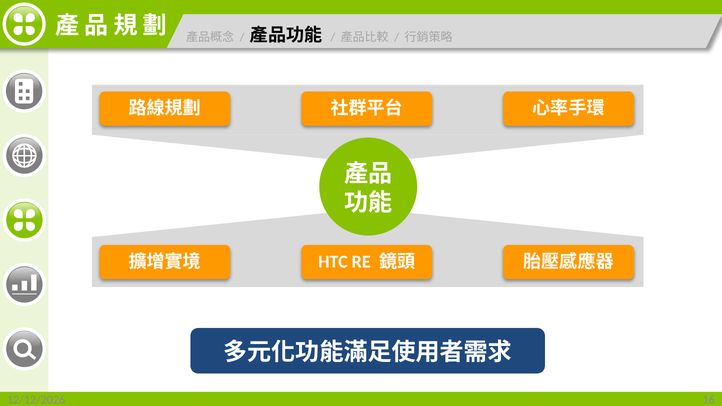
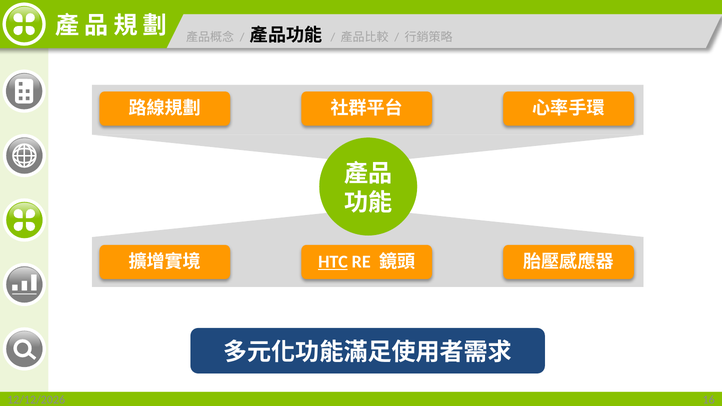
HTC underline: none -> present (333, 262)
